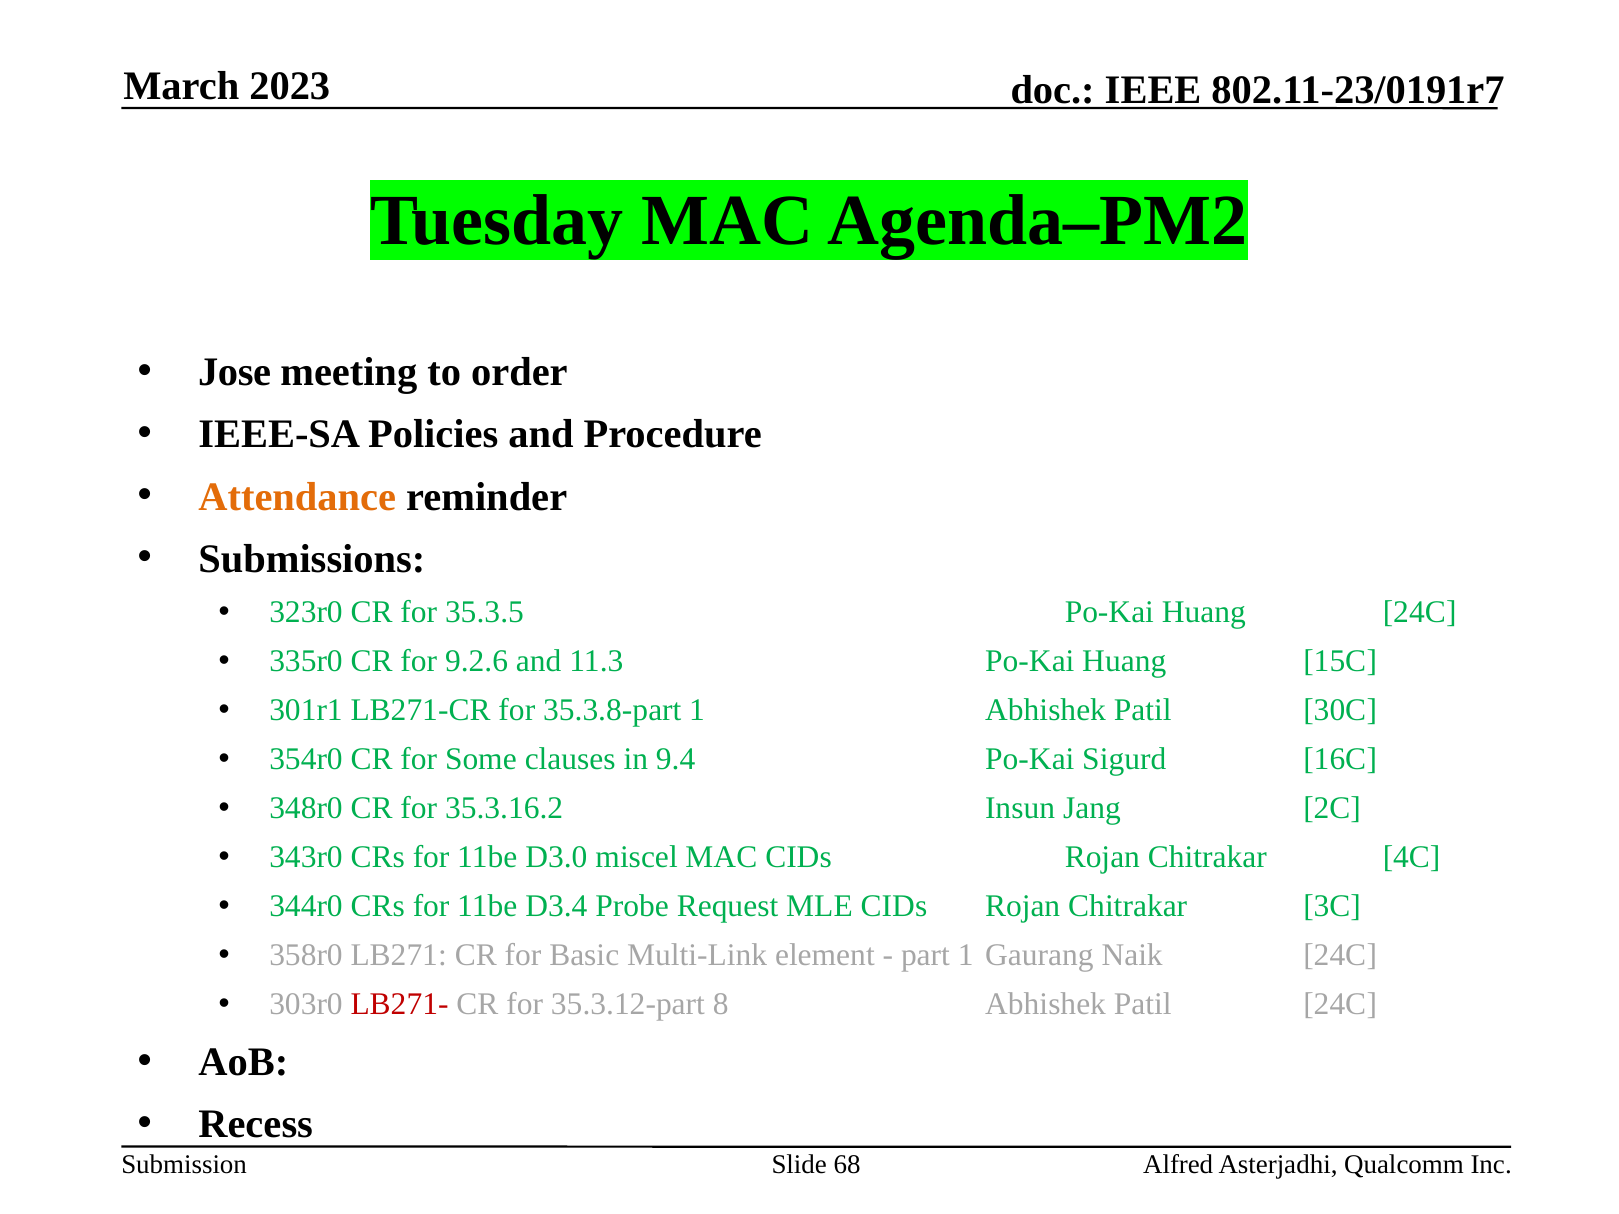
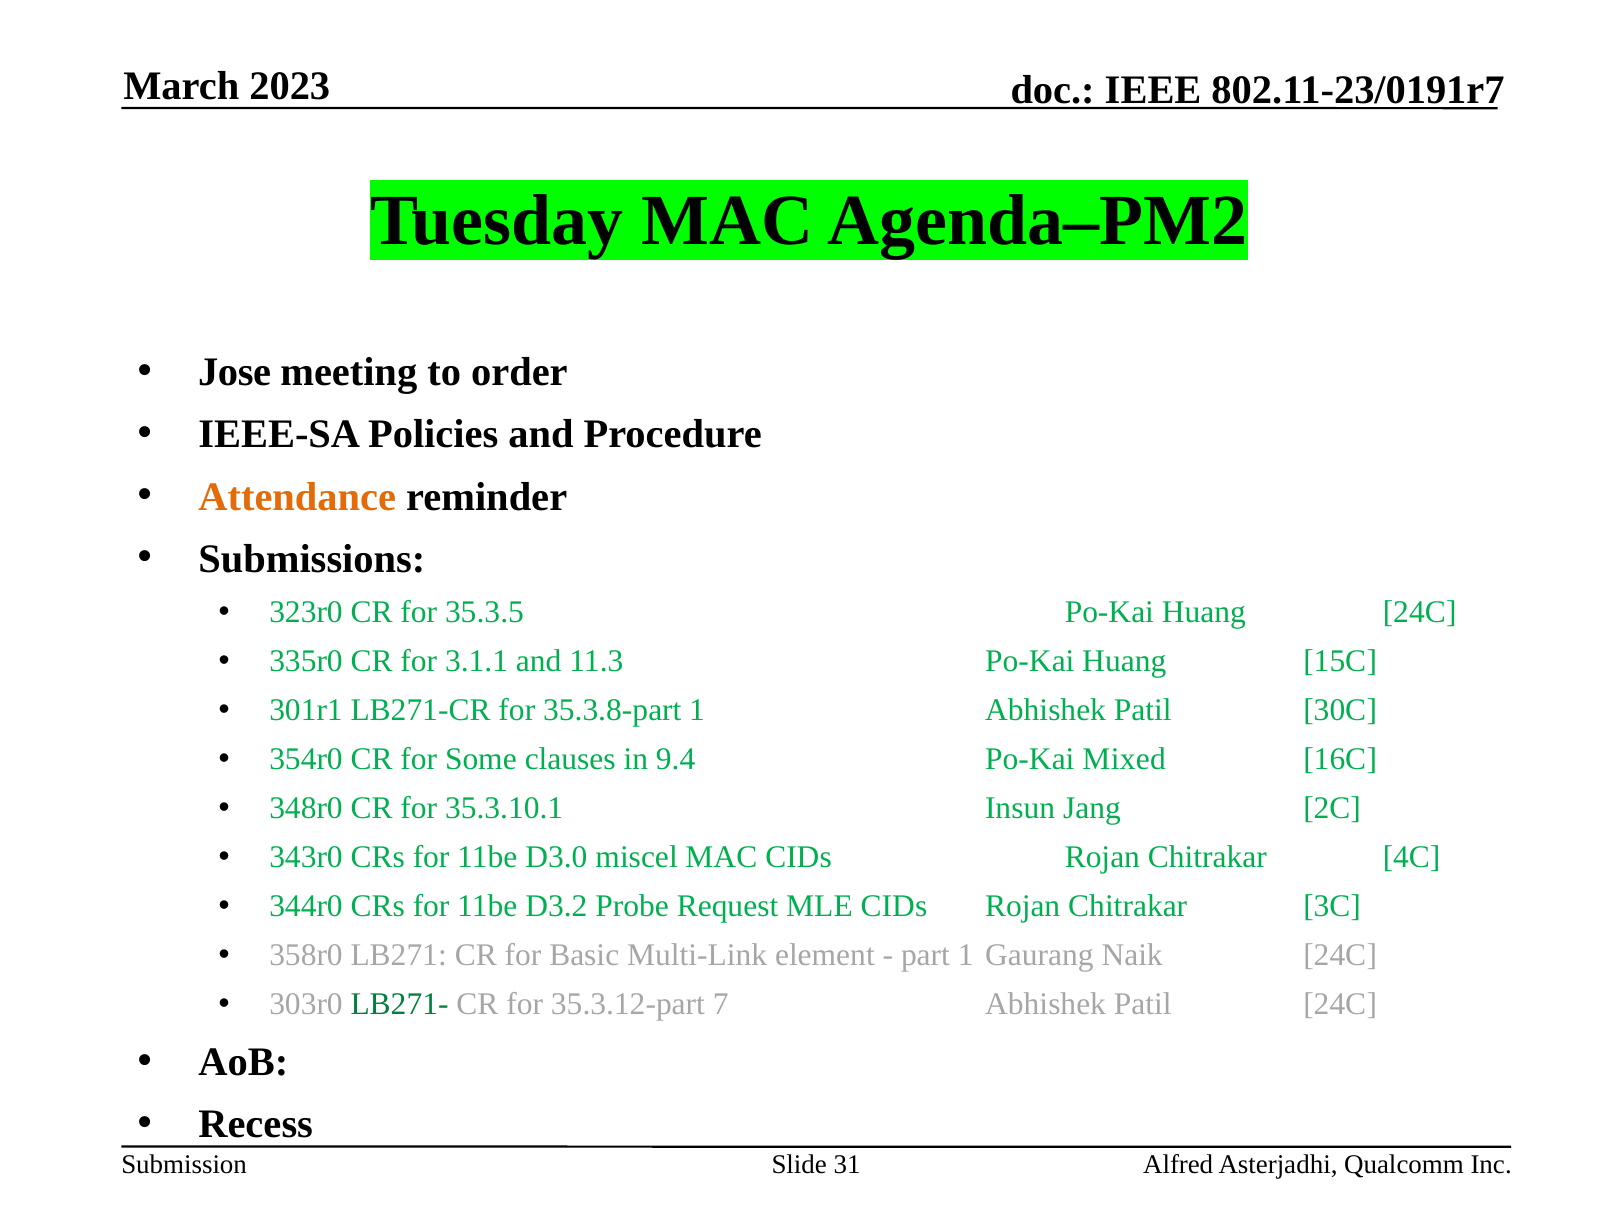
9.2.6: 9.2.6 -> 3.1.1 (477, 662)
Sigurd: Sigurd -> Mixed (1124, 760)
35.3.16.2: 35.3.16.2 -> 35.3.10.1 (504, 809)
D3.4: D3.4 -> D3.2 (556, 907)
LB271- colour: red -> green (400, 1005)
8: 8 -> 7 (721, 1005)
68: 68 -> 31 (847, 1165)
